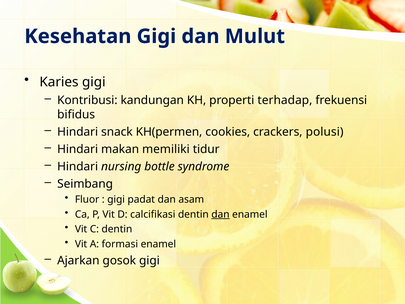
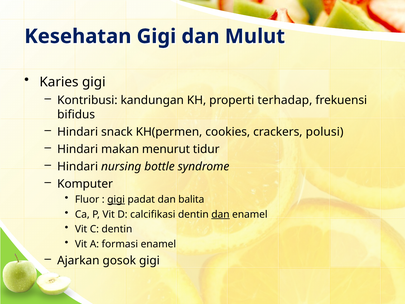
memiliki: memiliki -> menurut (166, 149)
Seimbang: Seimbang -> Komputer (85, 184)
gigi underline: none -> present (116, 199)
asam: asam -> balita (191, 199)
